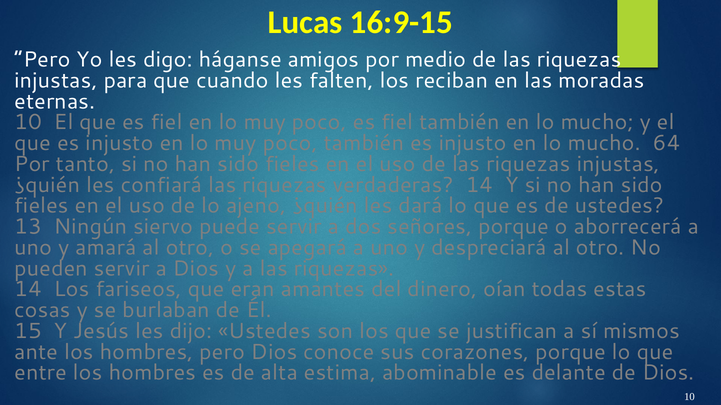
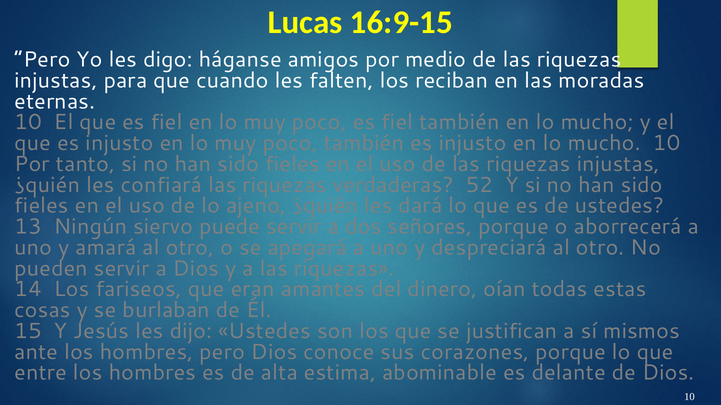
mucho 64: 64 -> 10 (667, 143)
verdaderas 14: 14 -> 52 (479, 185)
